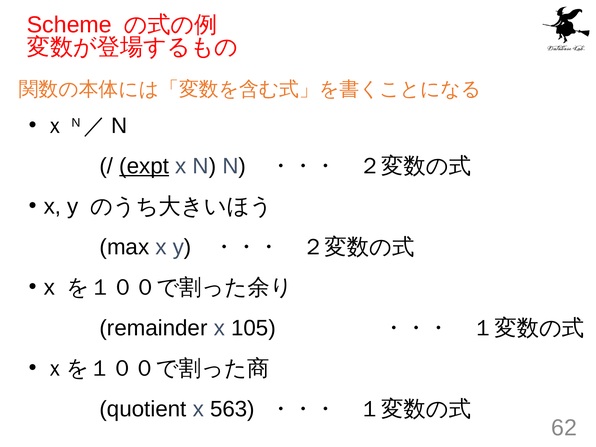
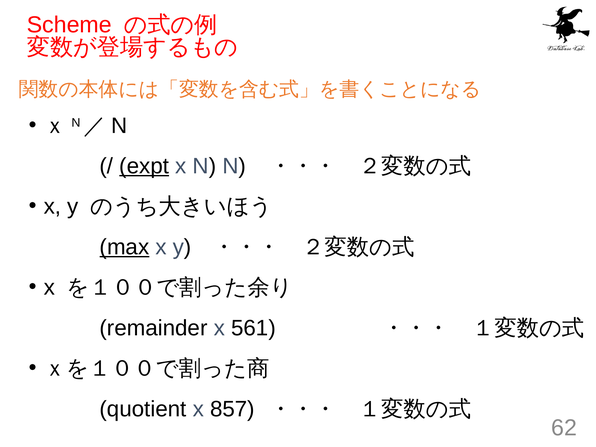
max underline: none -> present (124, 247)
105: 105 -> 561 (253, 328)
563: 563 -> 857 (232, 409)
